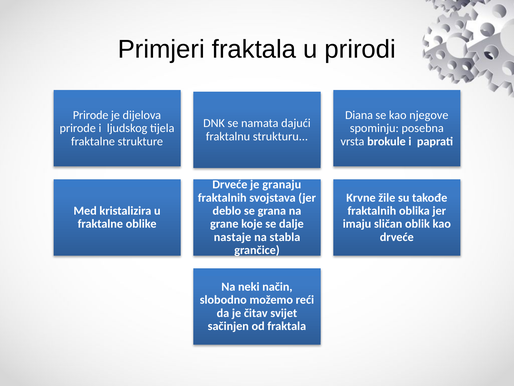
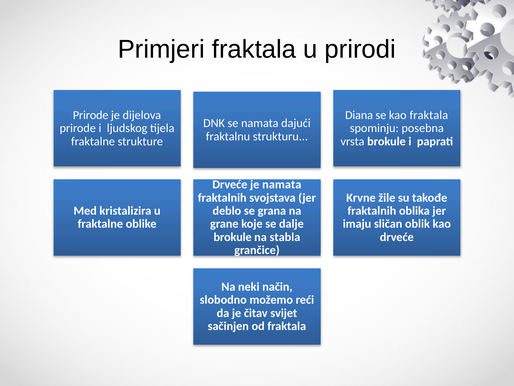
kao njegove: njegove -> fraktala (429, 115)
je granaju: granaju -> namata (282, 184)
nastaje: nastaje -> brokule (233, 237)
